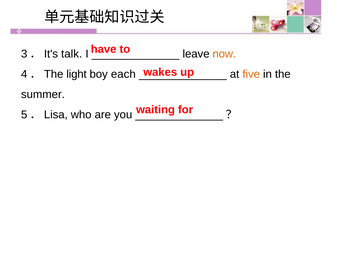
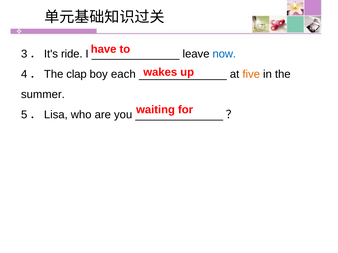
talk: talk -> ride (72, 54)
now colour: orange -> blue (224, 54)
light: light -> clap (77, 74)
